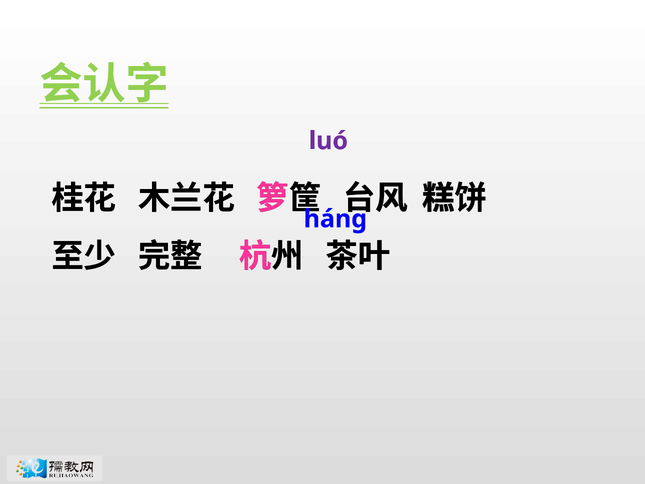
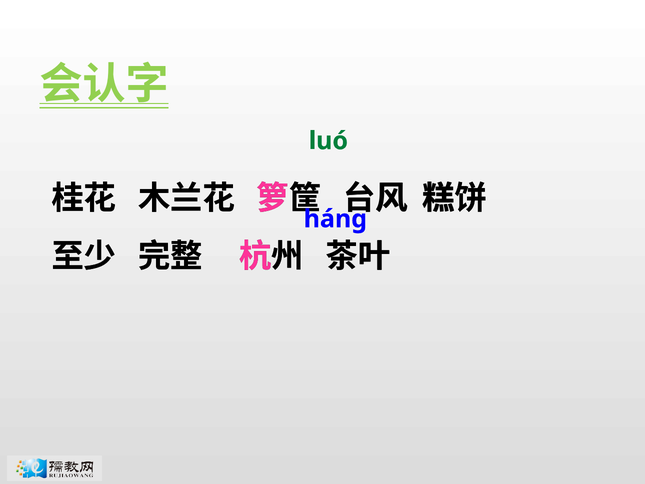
luó colour: purple -> green (328, 141)
